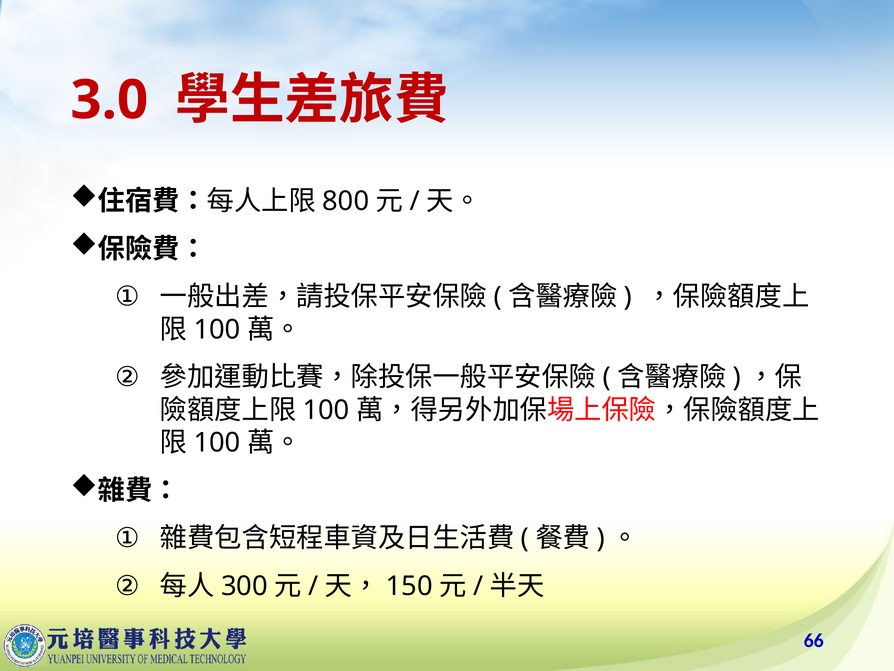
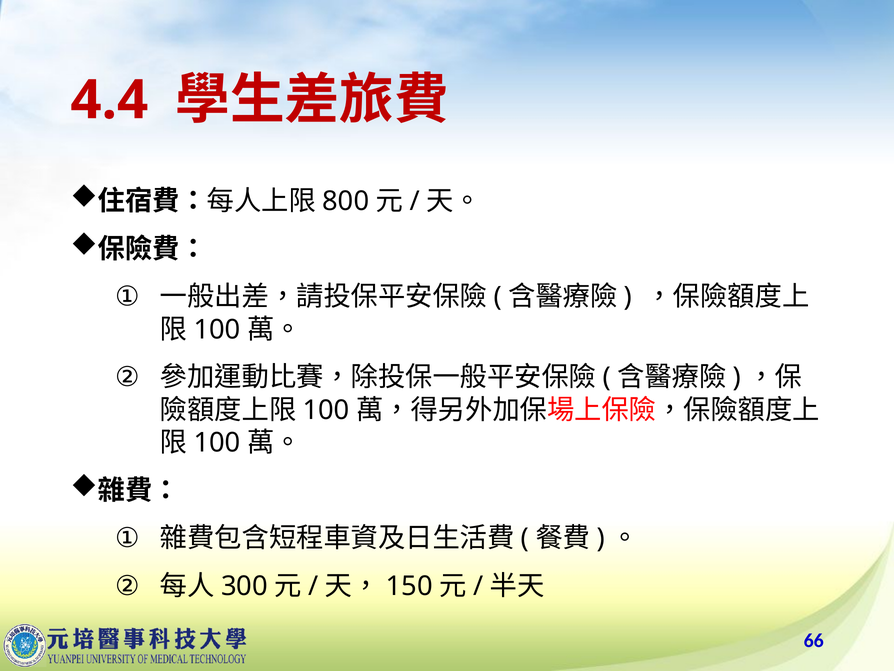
3.0: 3.0 -> 4.4 (109, 100)
